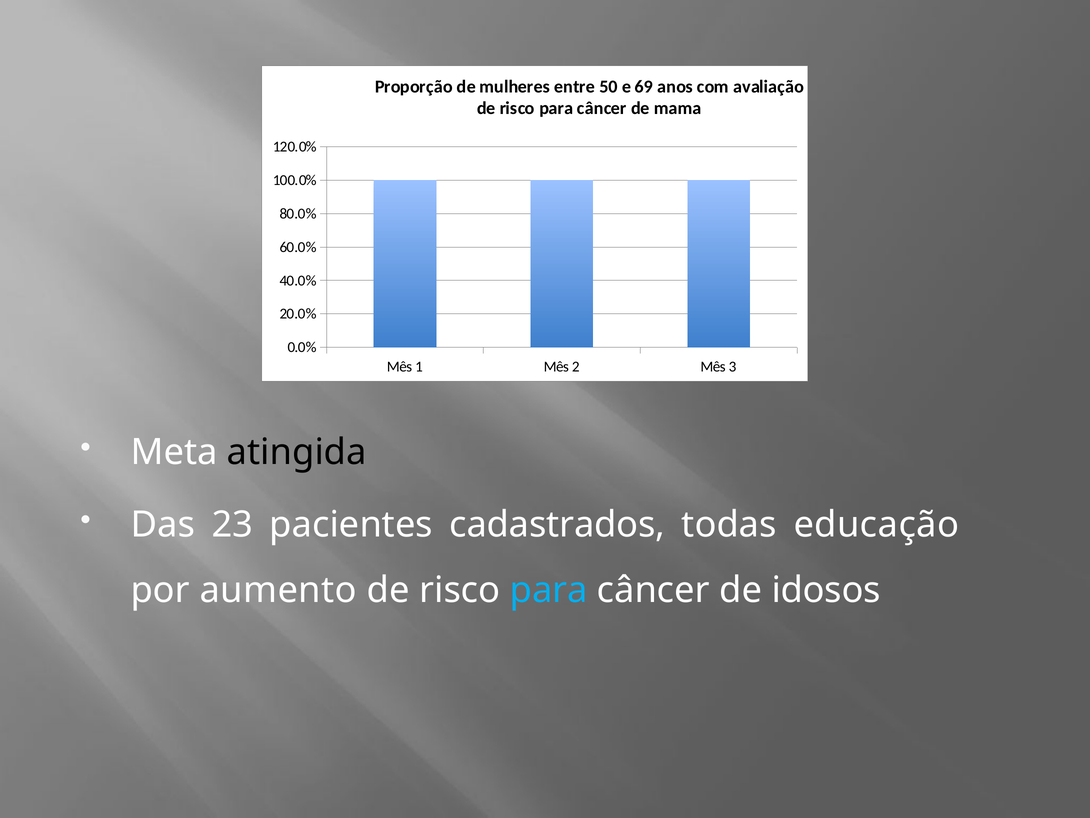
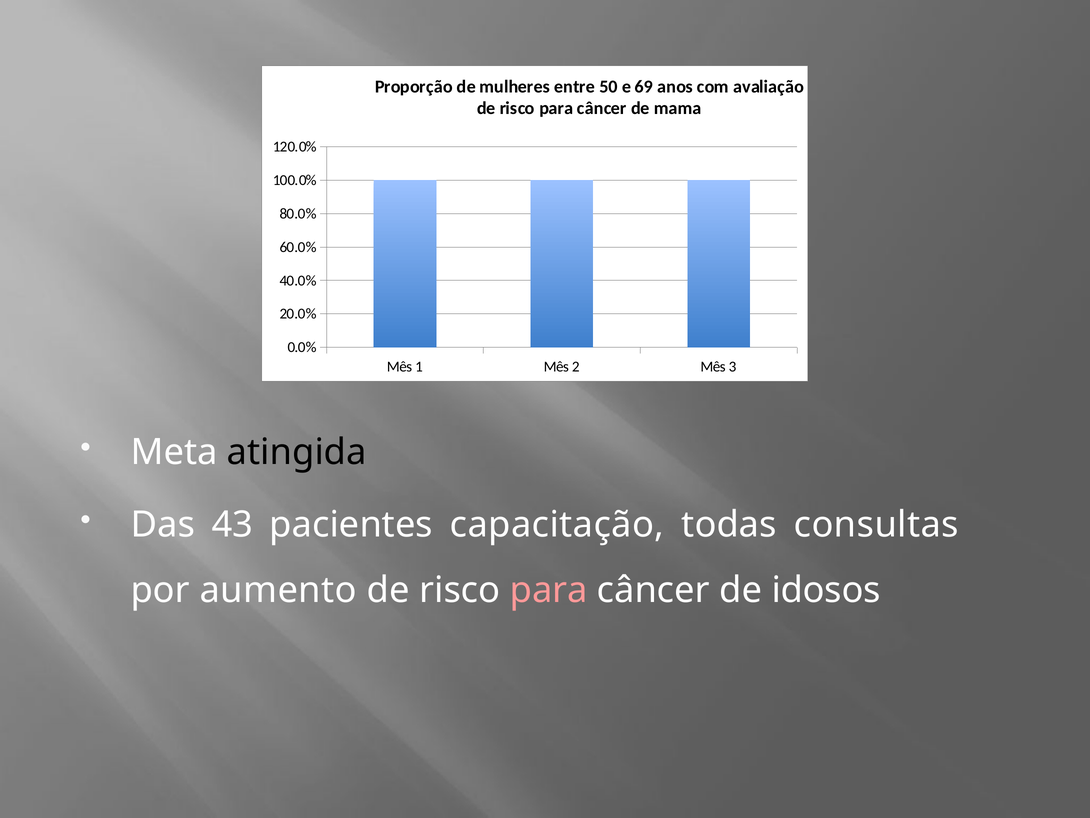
23: 23 -> 43 (232, 524)
cadastrados: cadastrados -> capacitação (557, 524)
educação: educação -> consultas (876, 524)
para colour: light blue -> pink (549, 590)
